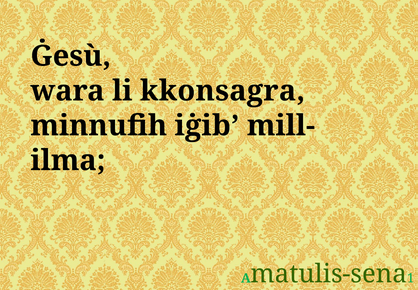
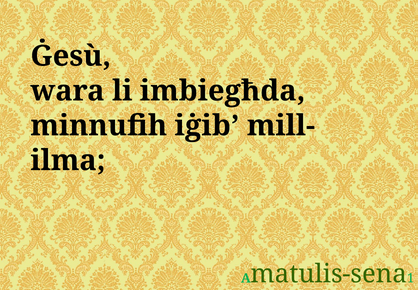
kkonsagra: kkonsagra -> imbiegħda (223, 91)
